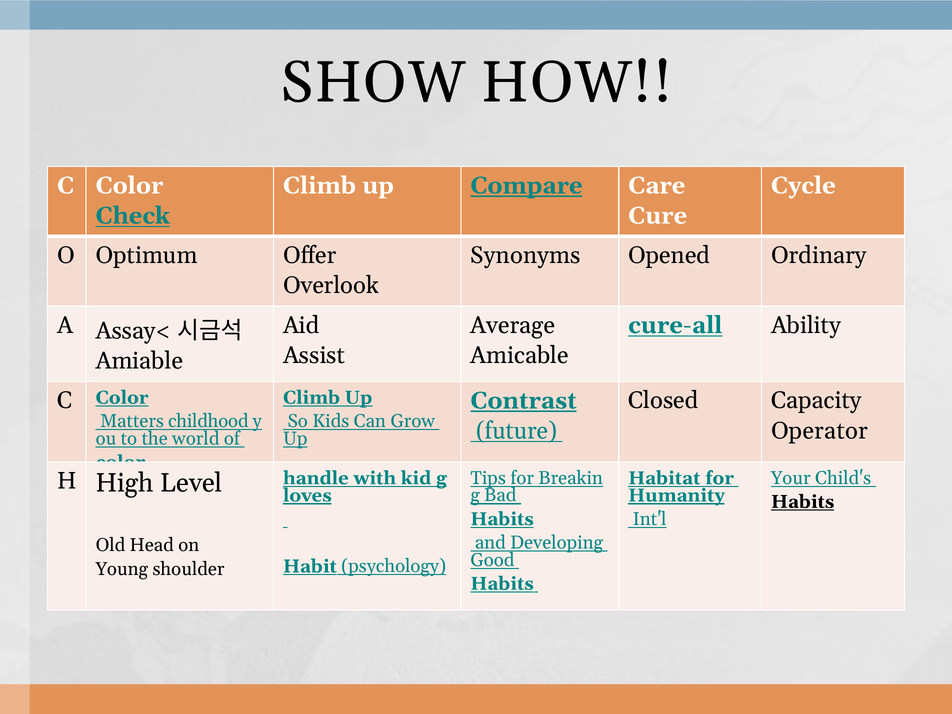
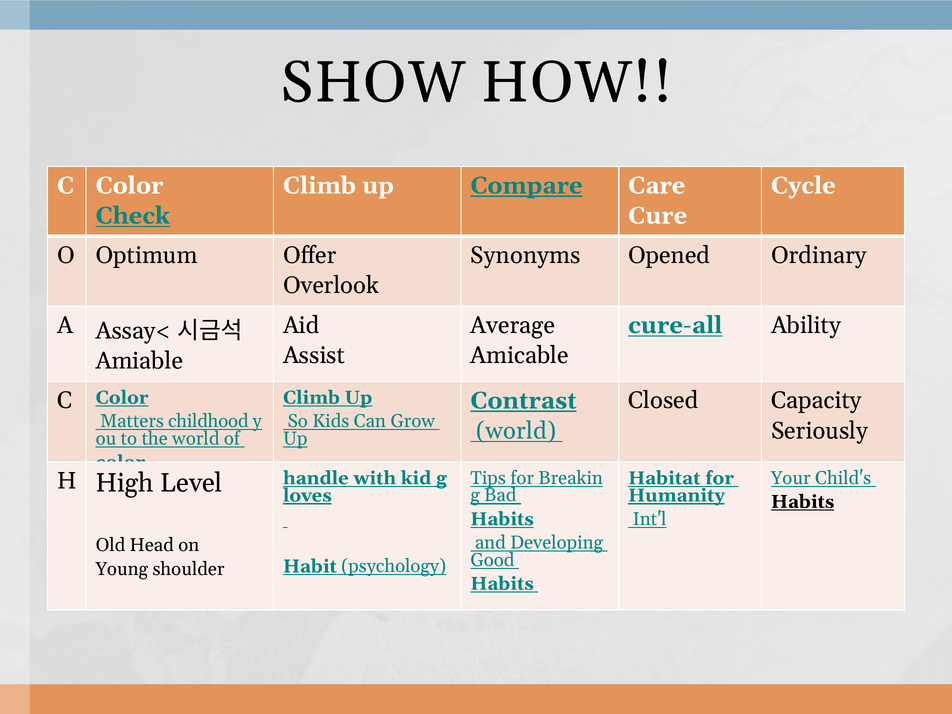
future: future -> world (516, 431)
Operator: Operator -> Seriously (820, 431)
